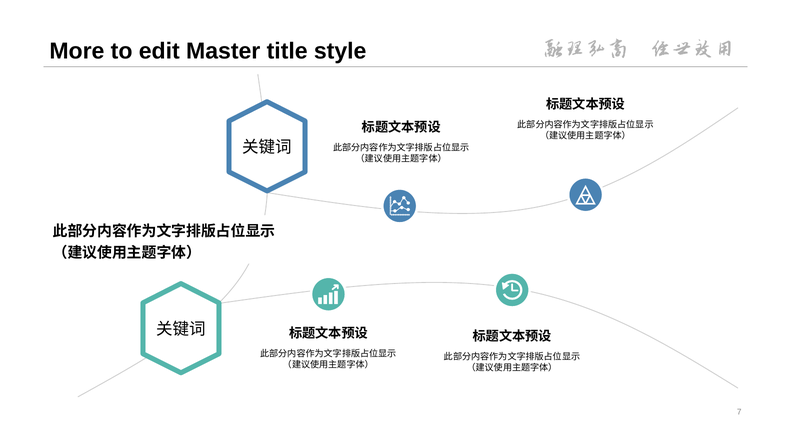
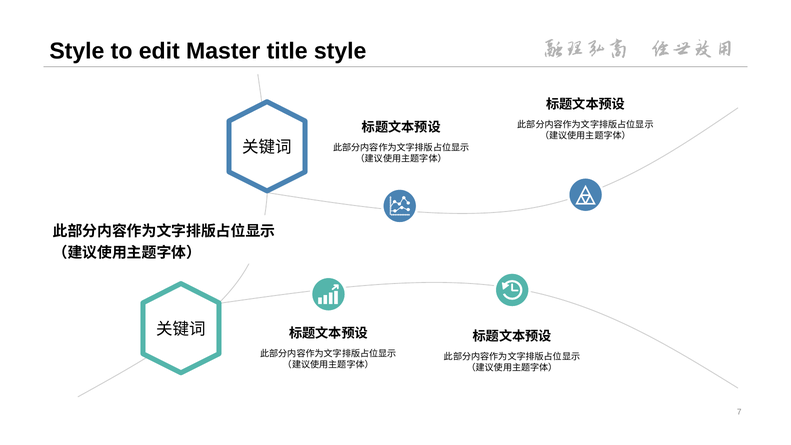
More: More -> Style (77, 51)
